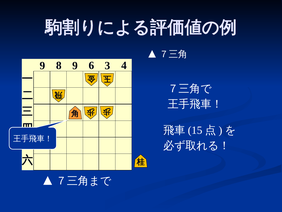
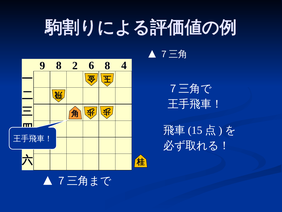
8 9: 9 -> 2 (75, 65)
6 3: 3 -> 8 (108, 65)
